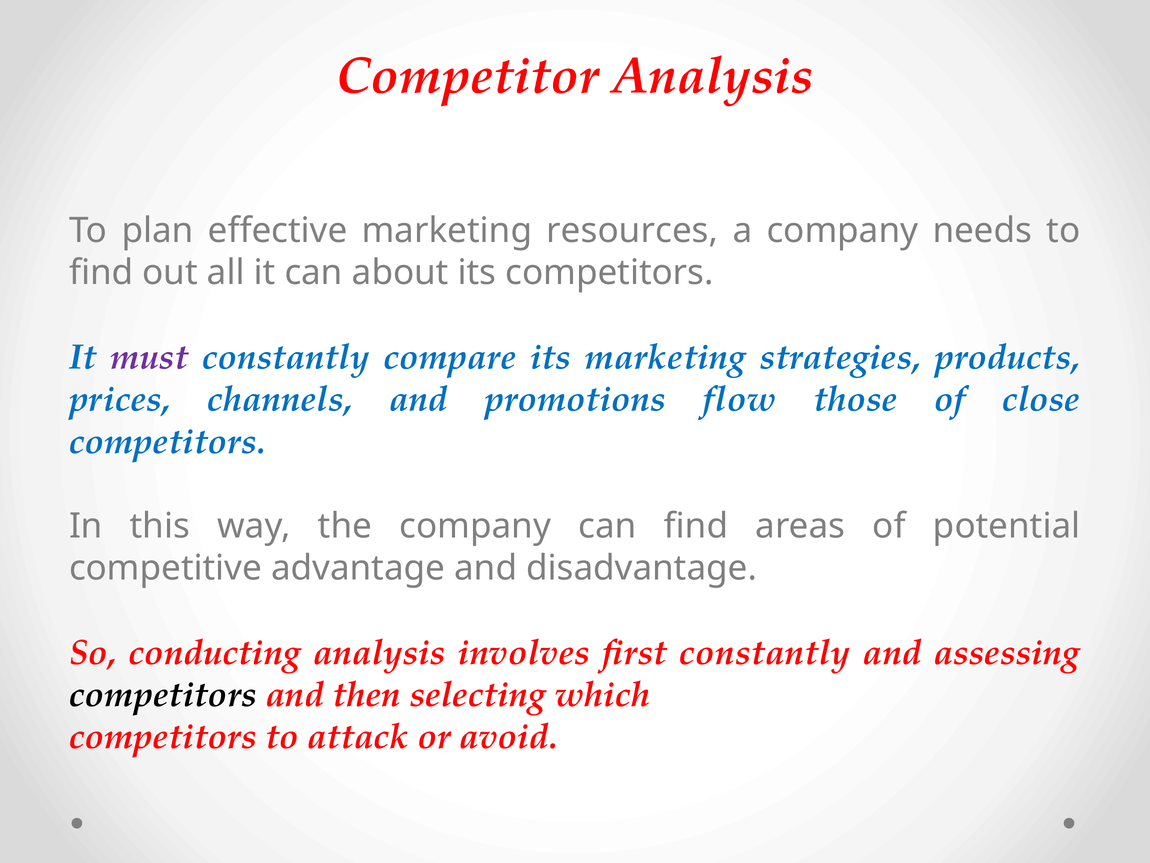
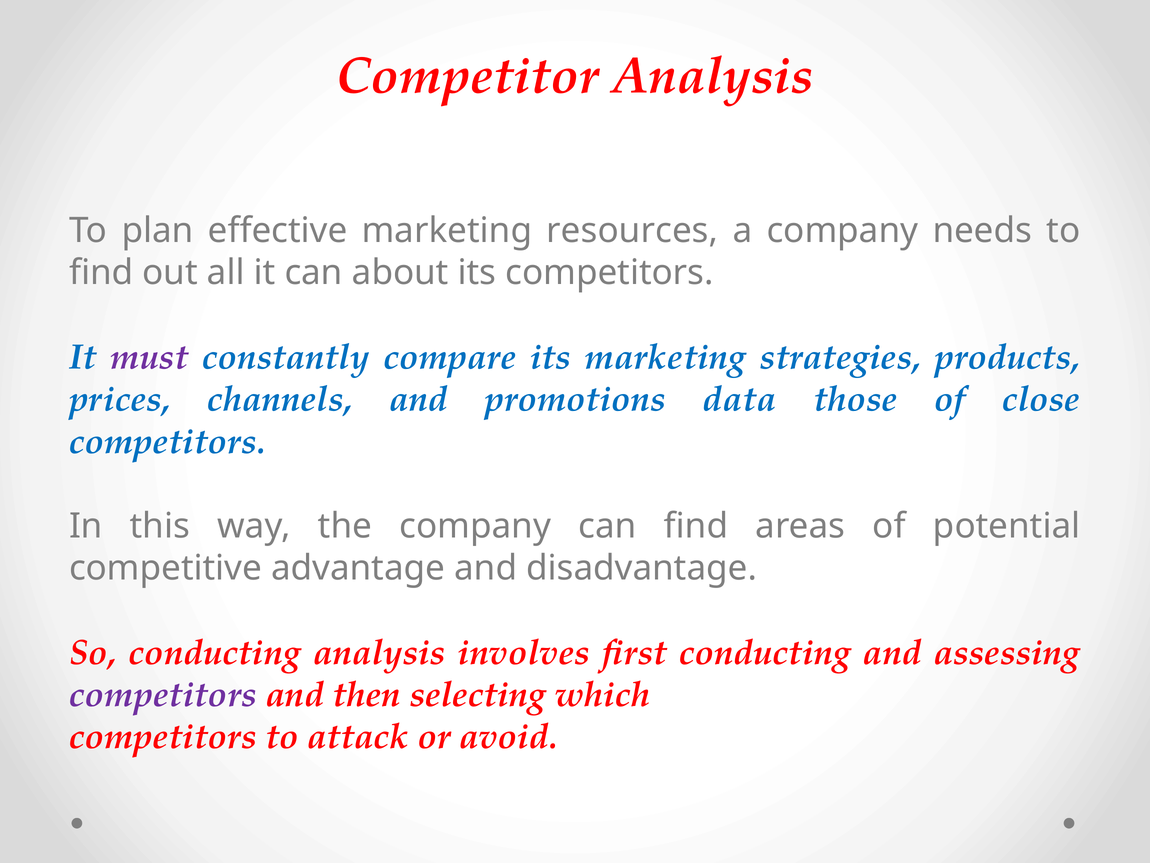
flow: flow -> data (740, 399)
first constantly: constantly -> conducting (765, 652)
competitors colour: black -> purple (163, 694)
